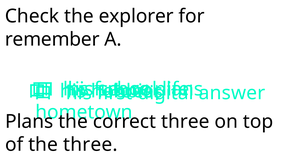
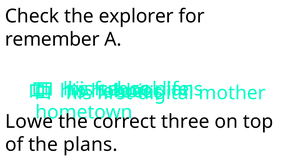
answer: answer -> mother (232, 93)
Plans: Plans -> Lowe (29, 121)
the three: three -> plans (90, 145)
